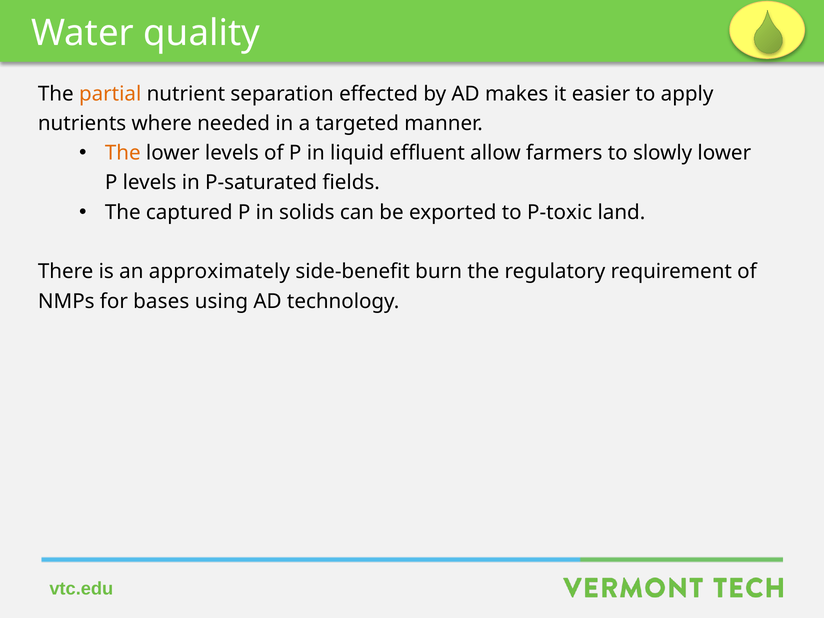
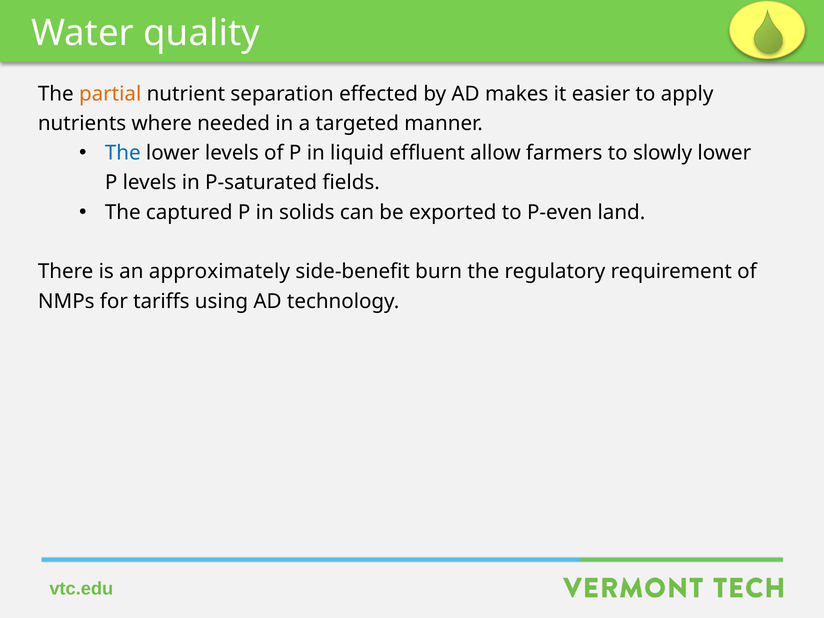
The colour: orange -> blue (123, 153)
P-toxic: P-toxic -> P-even (560, 212)
bases: bases -> tariffs (161, 301)
